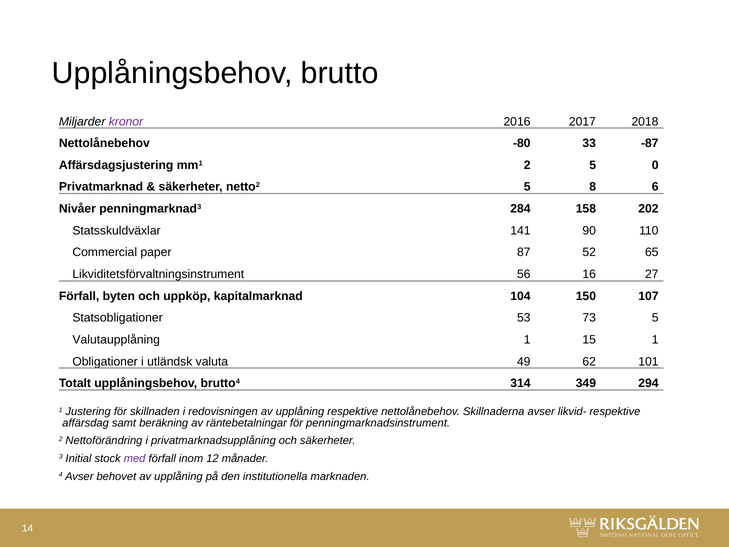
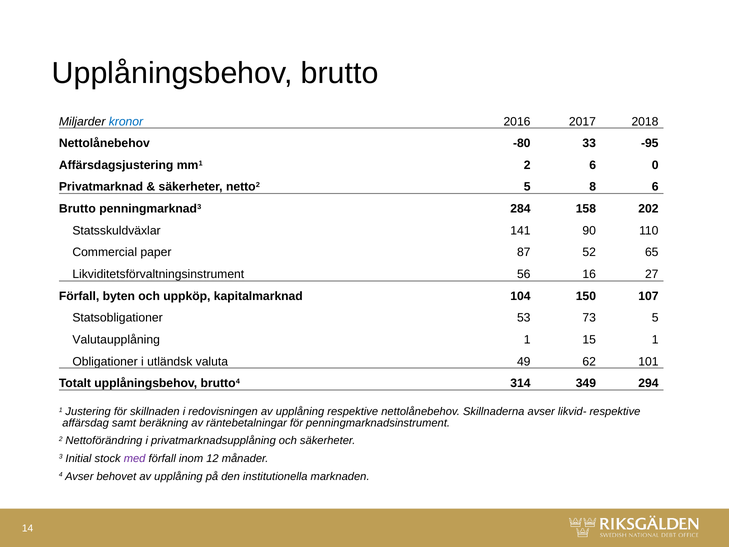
kronor colour: purple -> blue (126, 121)
-87: -87 -> -95 (650, 143)
2 5: 5 -> 6 (593, 165)
Nivåer: Nivåer -> Brutto (77, 209)
